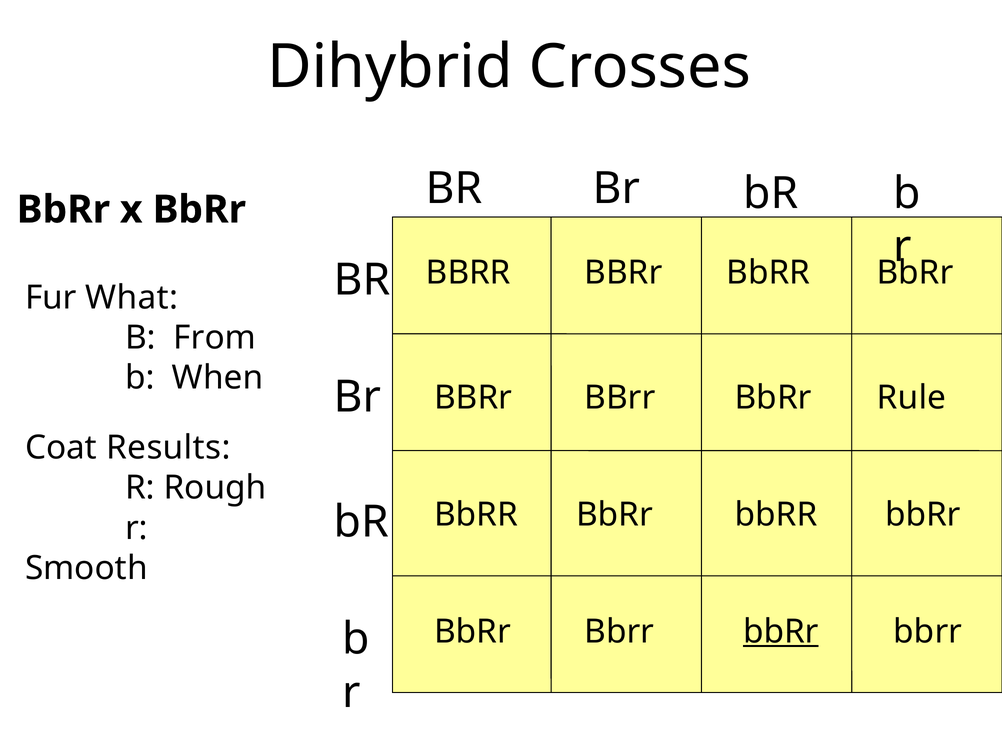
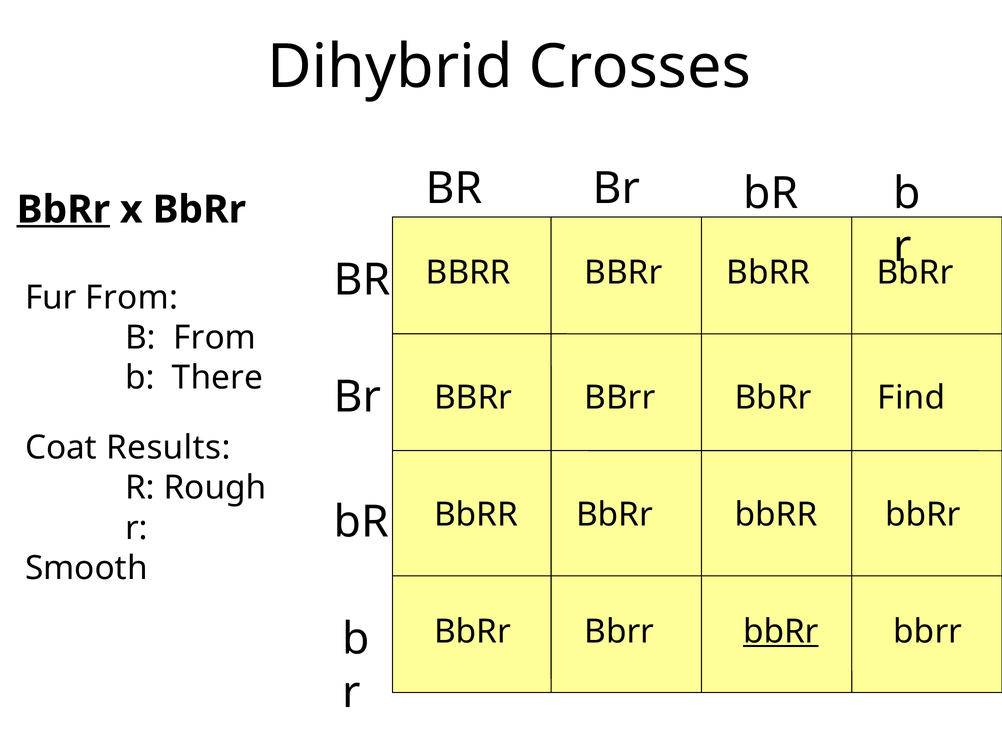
BbRr underline: none -> present (63, 210)
Fur What: What -> From (132, 298)
When: When -> There (218, 378)
Rule: Rule -> Find (911, 398)
